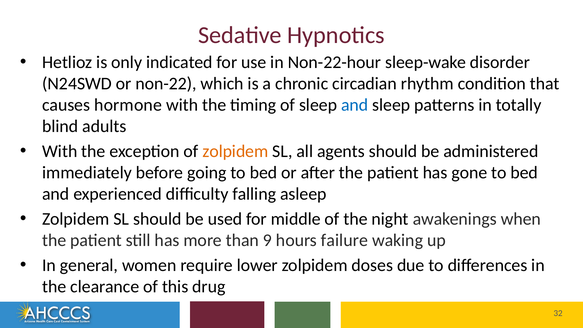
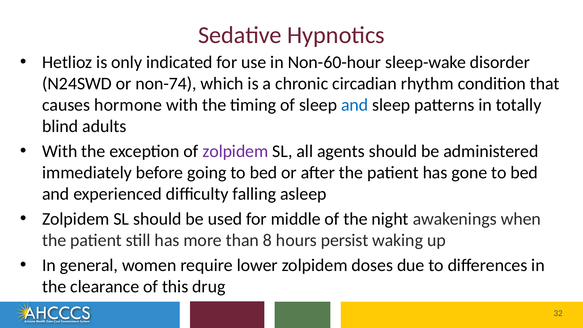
Non-22-hour: Non-22-hour -> Non-60-hour (334, 62)
non-22: non-22 -> non-74 (166, 84)
zolpidem colour: orange -> purple (235, 151)
9: 9 -> 8 (267, 240)
failure: failure -> persist (345, 240)
